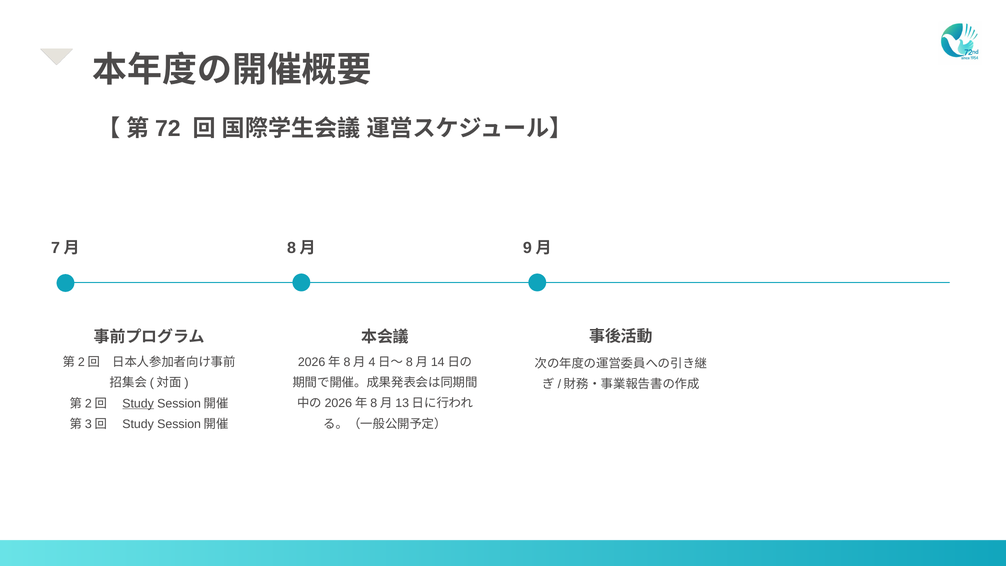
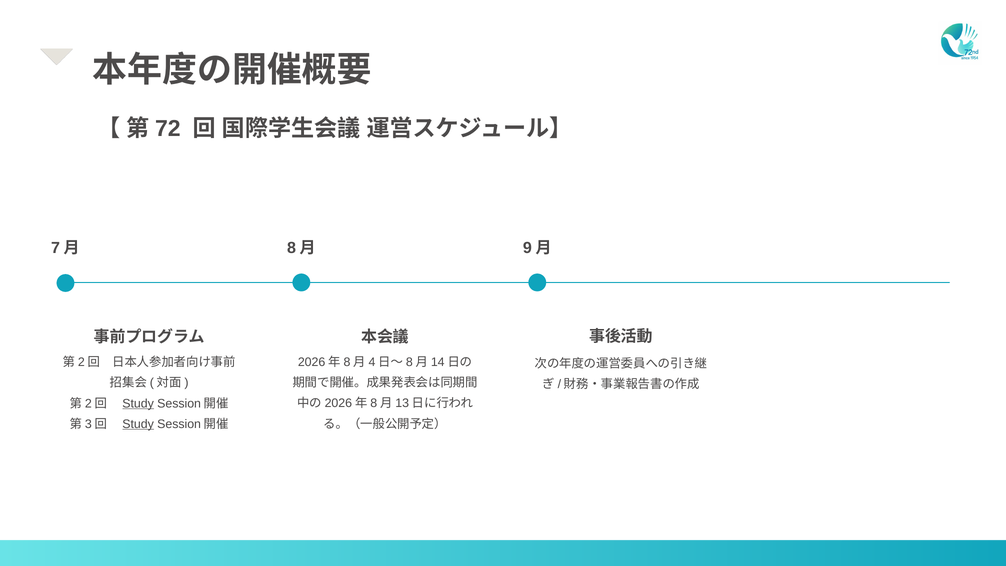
Study underline: none -> present (138, 424)
